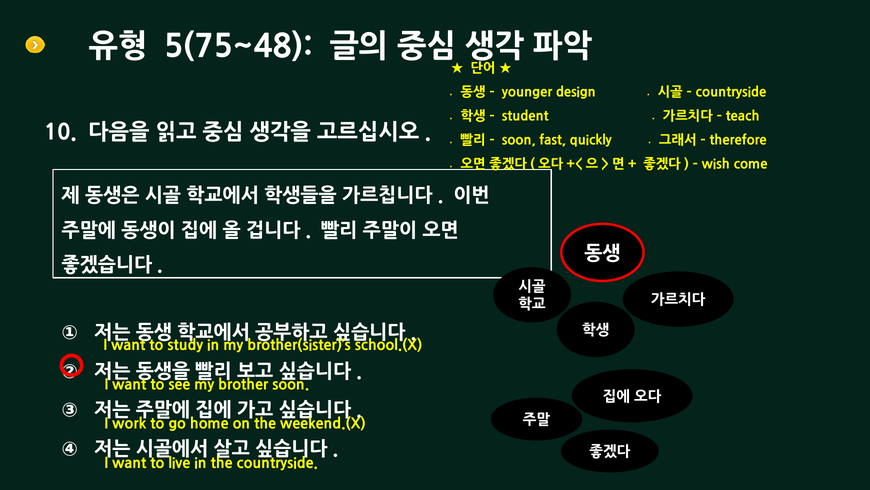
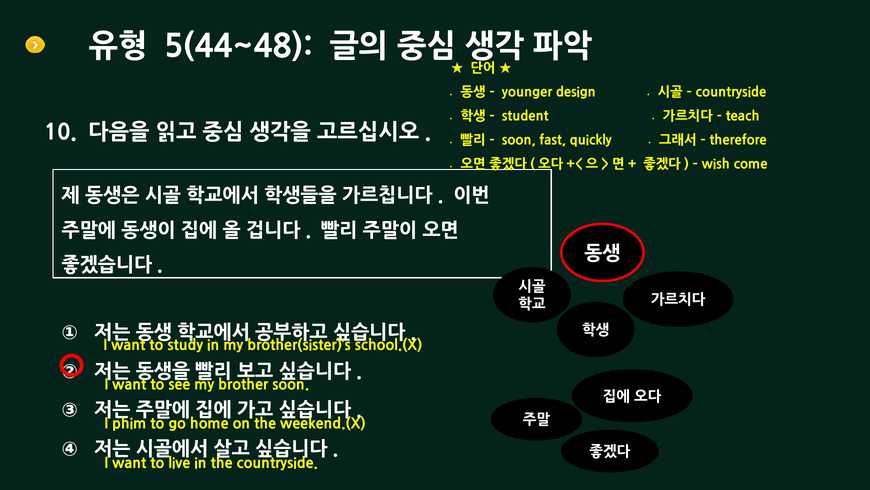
5(75~48: 5(75~48 -> 5(44~48 (239, 47)
work: work -> phim (129, 423)
